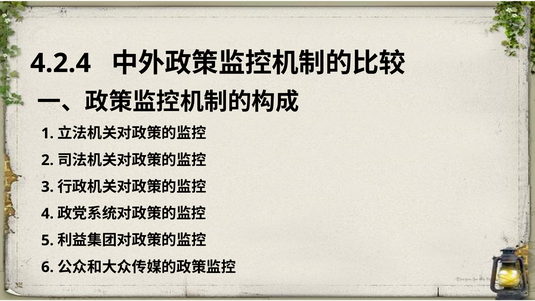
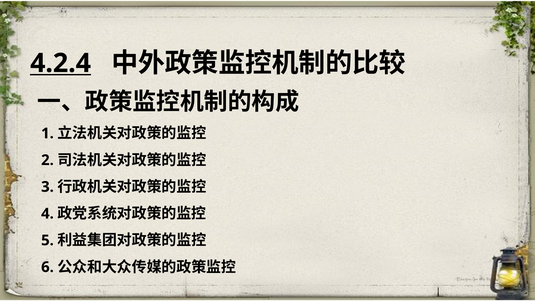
4.2.4 underline: none -> present (61, 63)
